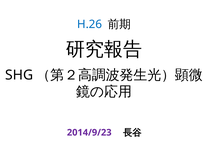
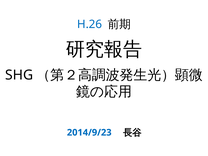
2014/9/23 colour: purple -> blue (89, 133)
